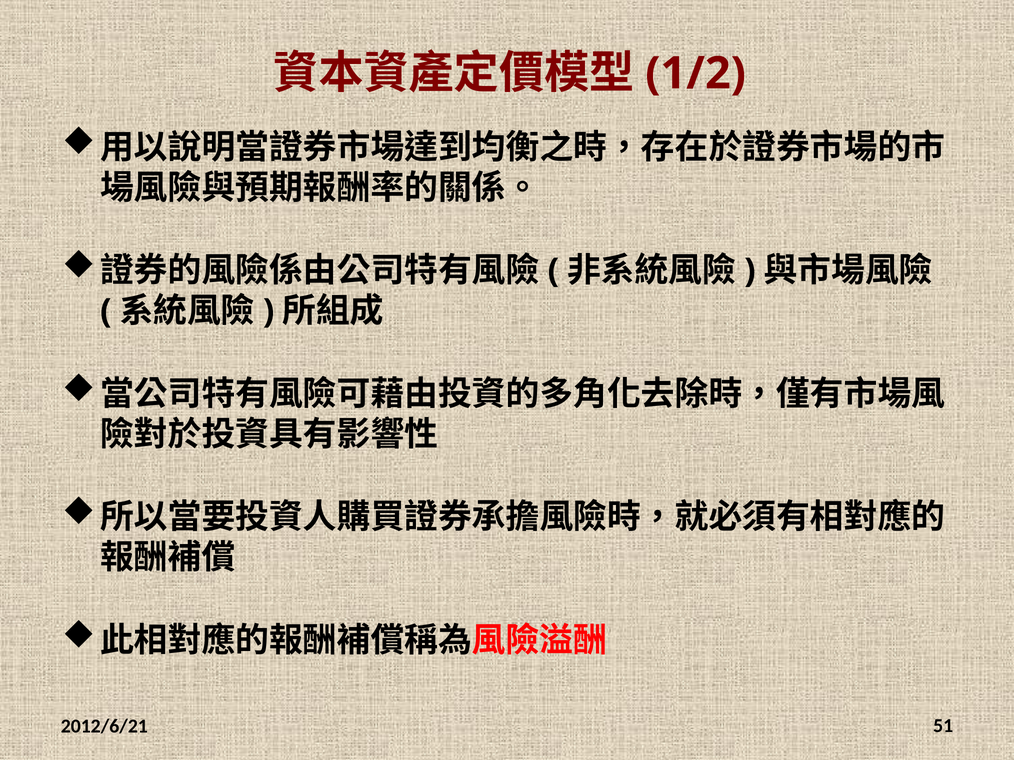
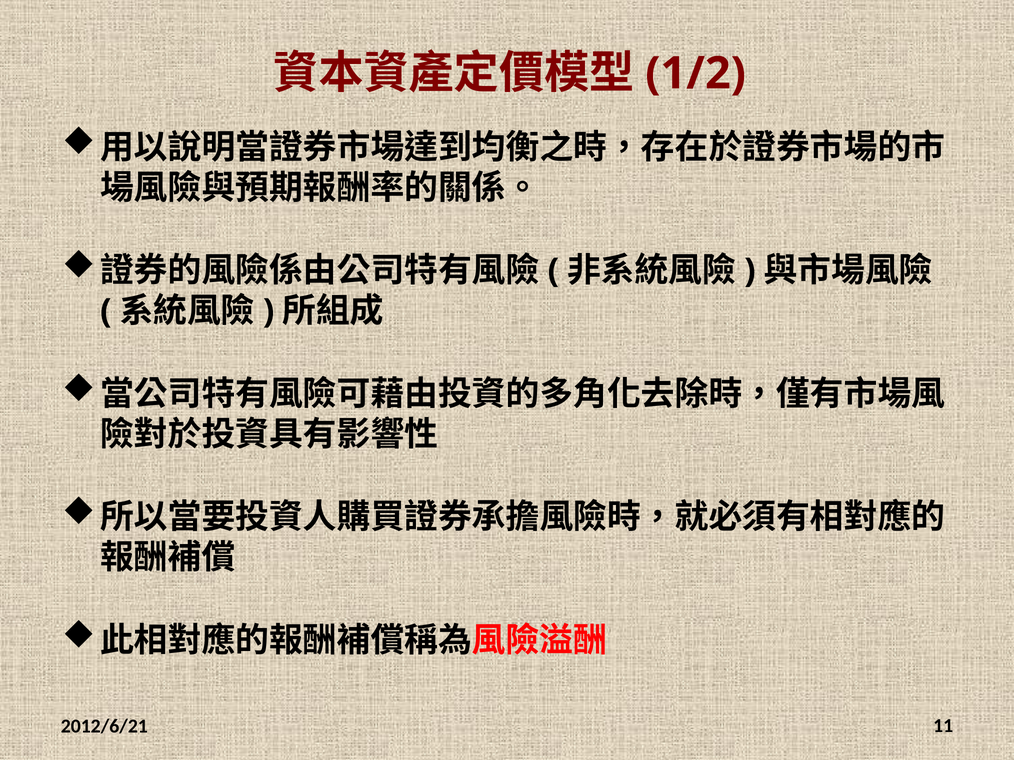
51: 51 -> 11 (943, 726)
